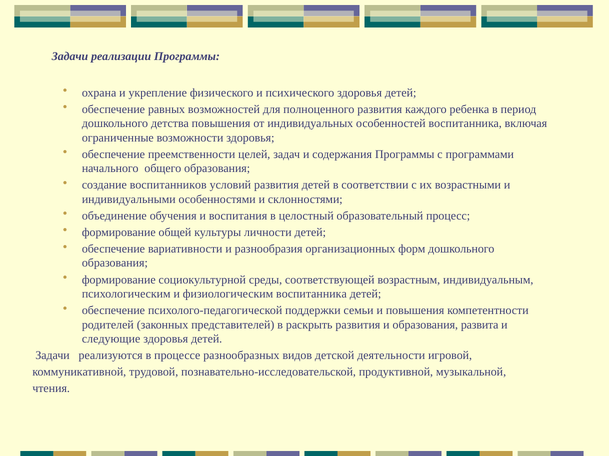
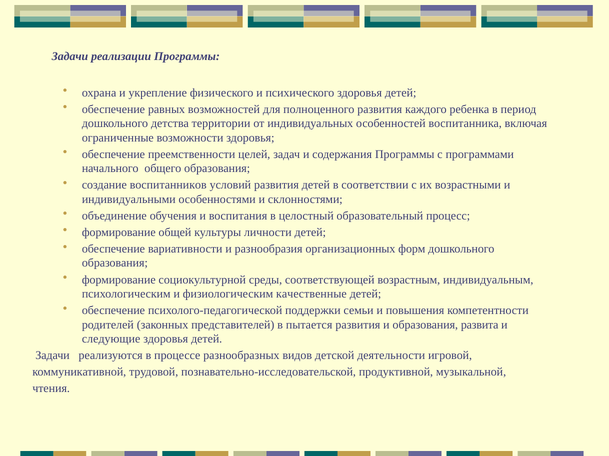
детства повышения: повышения -> территории (221, 124)
физиологическим воспитанника: воспитанника -> качественные (311, 294)
раскрыть: раскрыть -> пытается (309, 325)
